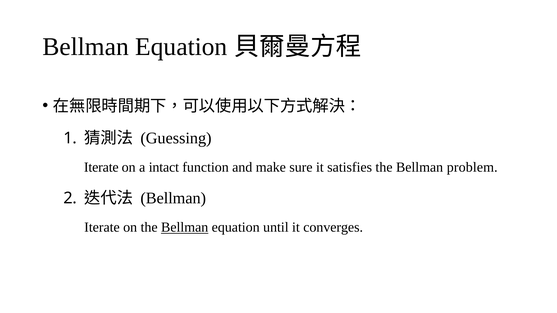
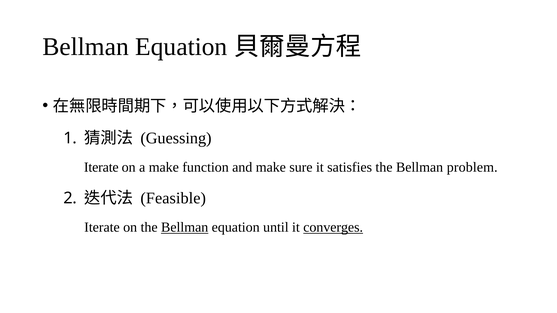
a intact: intact -> make (164, 167)
Bellman: Bellman -> Feasible (173, 198)
converges underline: none -> present (333, 228)
